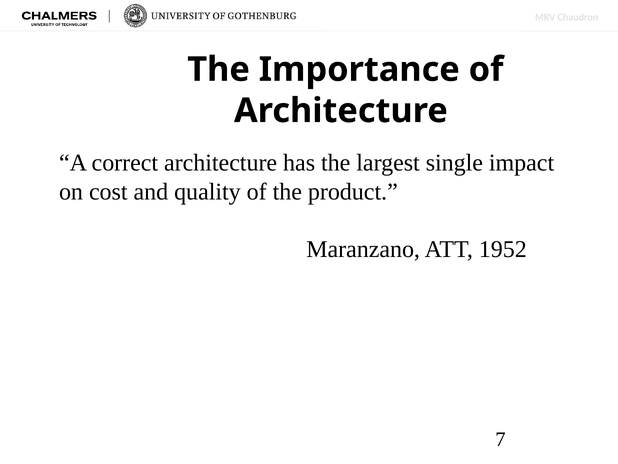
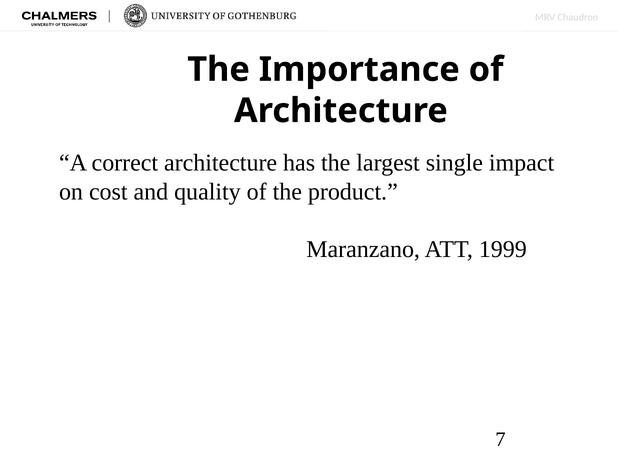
1952: 1952 -> 1999 (503, 249)
